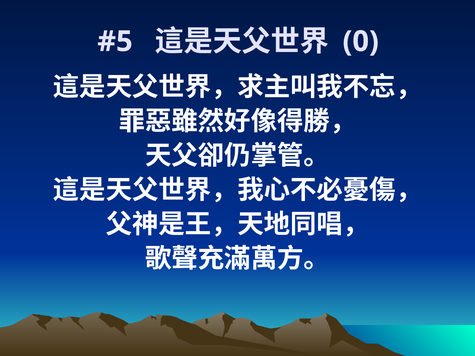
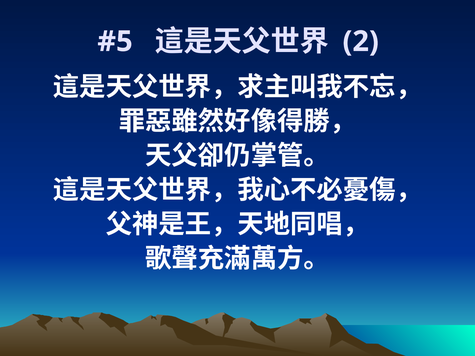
0: 0 -> 2 (361, 42)
